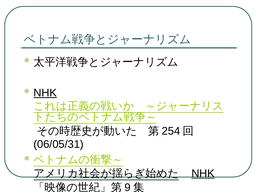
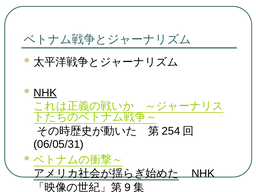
NHK underline: present -> none (203, 174)
